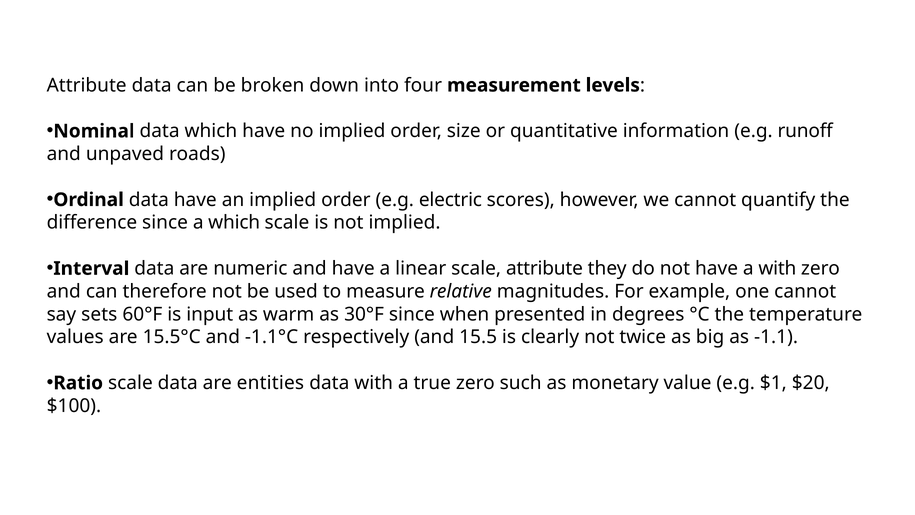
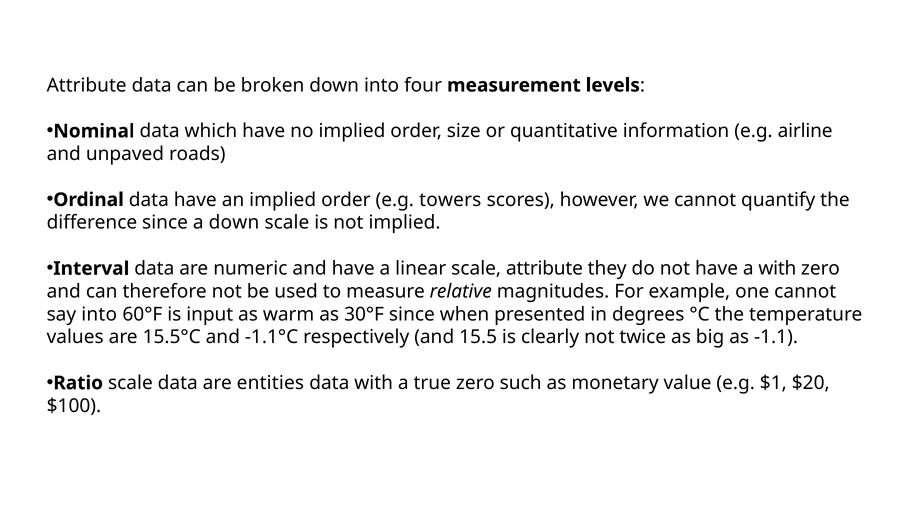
runoff: runoff -> airline (805, 131)
electric: electric -> towers (450, 200)
a which: which -> down (234, 223)
say sets: sets -> into (99, 314)
